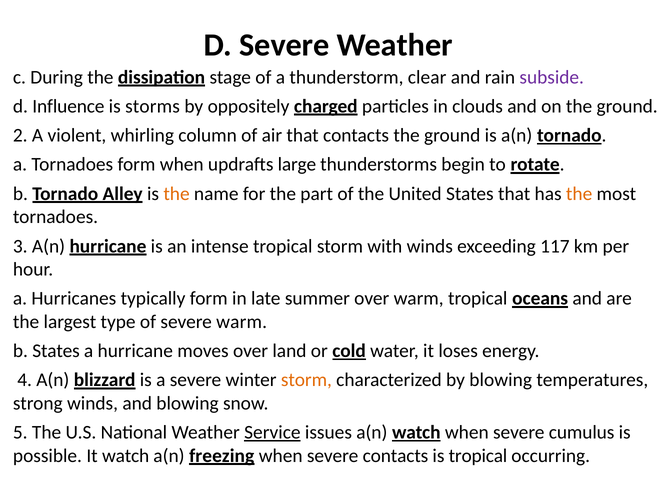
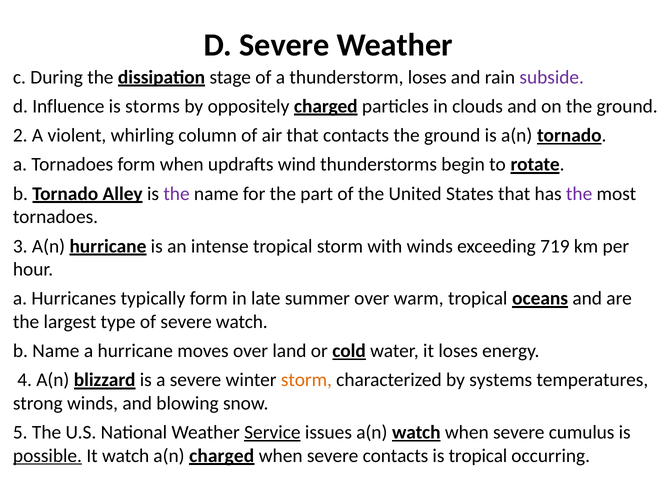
thunderstorm clear: clear -> loses (427, 77)
large: large -> wind (297, 165)
the colour: orange -> purple (177, 194)
the colour: orange -> purple (579, 194)
117: 117 -> 719 (555, 246)
severe warm: warm -> watch (242, 322)
b States: States -> Name (56, 351)
by blowing: blowing -> systems (501, 380)
possible underline: none -> present (47, 456)
a(n freezing: freezing -> charged (222, 456)
